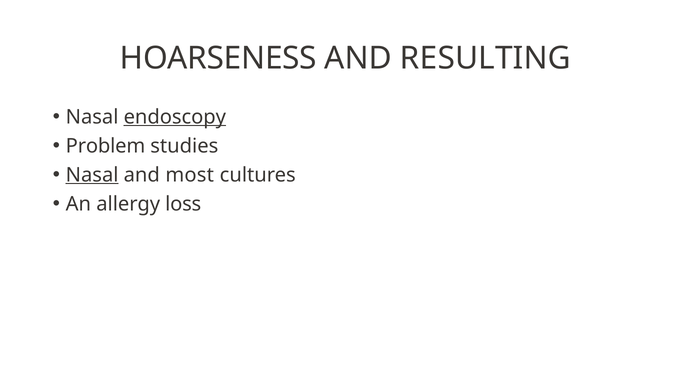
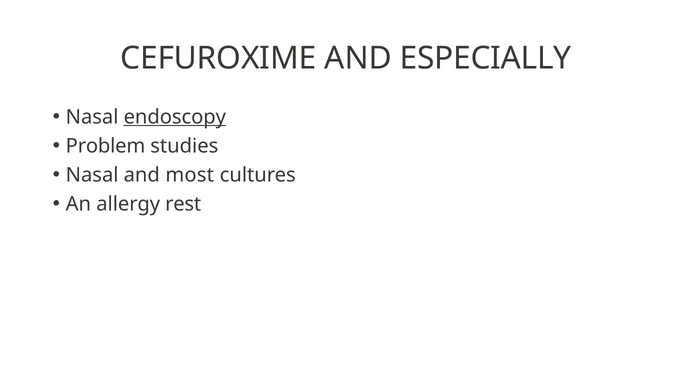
HOARSENESS: HOARSENESS -> CEFUROXIME (218, 58)
RESULTING: RESULTING -> ESPECIALLY (486, 58)
Nasal underline: present -> none (92, 175)
loss: loss -> rest (183, 204)
